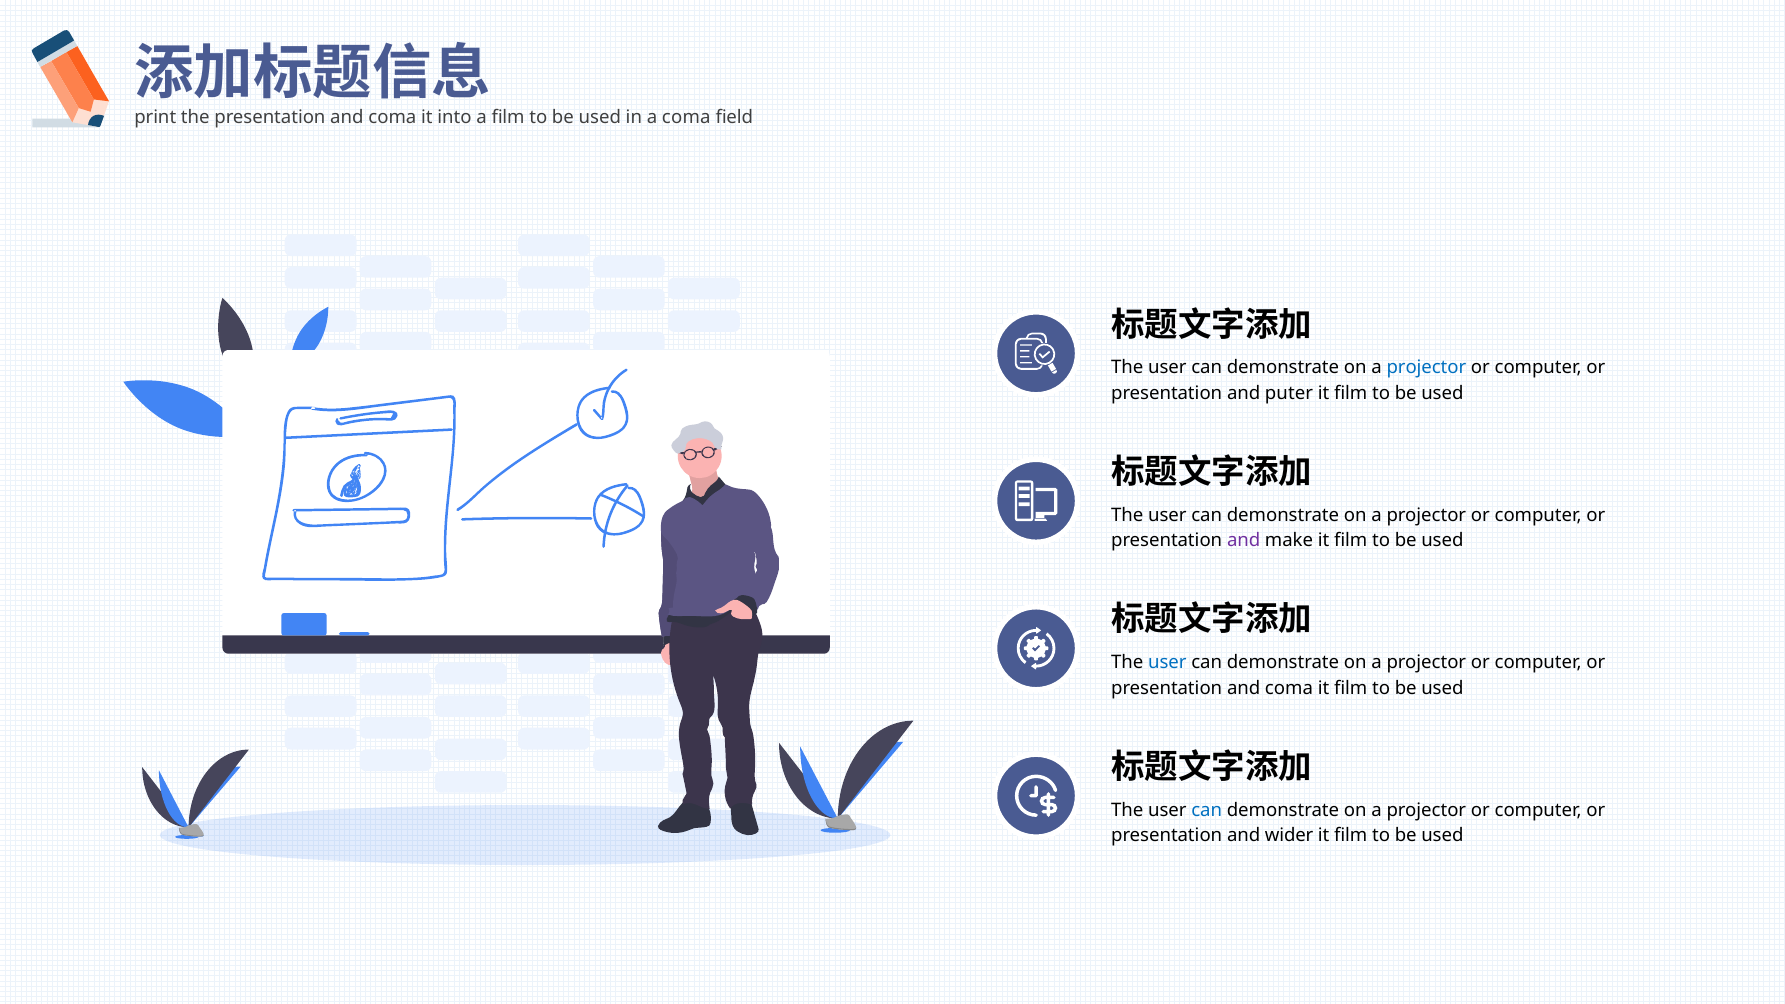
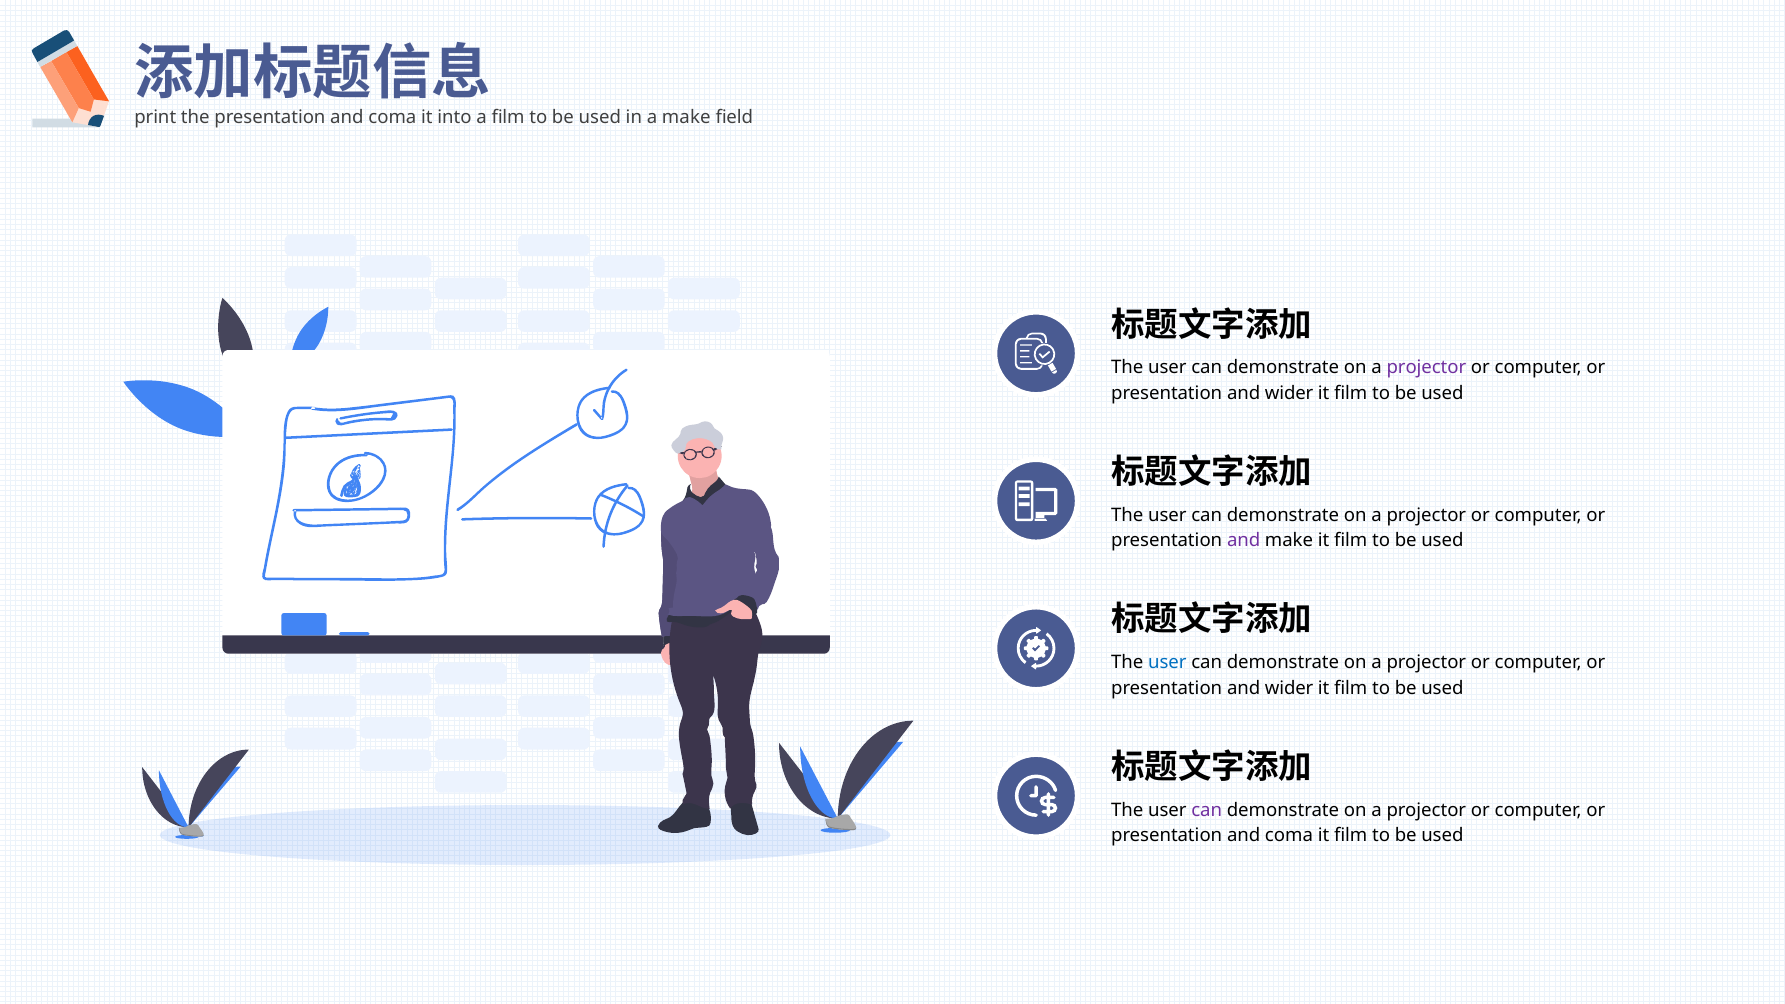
a coma: coma -> make (686, 117)
projector colour: blue -> purple (1426, 368)
puter: puter -> wider (1289, 393)
coma: coma -> wider (1289, 688)
can colour: blue -> purple (1207, 810)
wider: wider -> coma (1289, 836)
